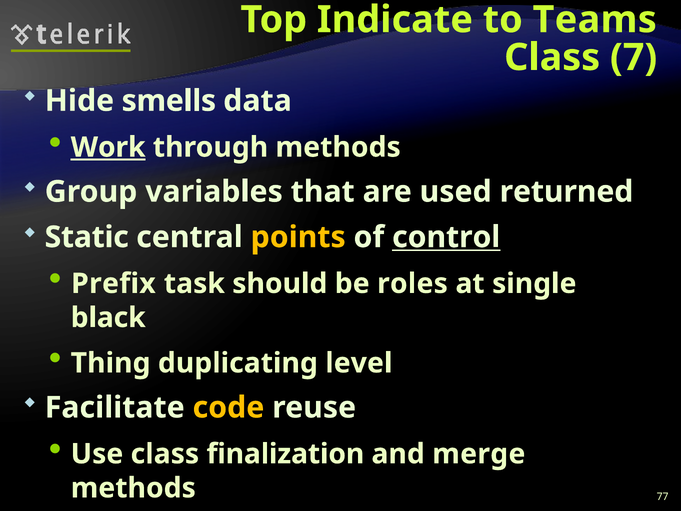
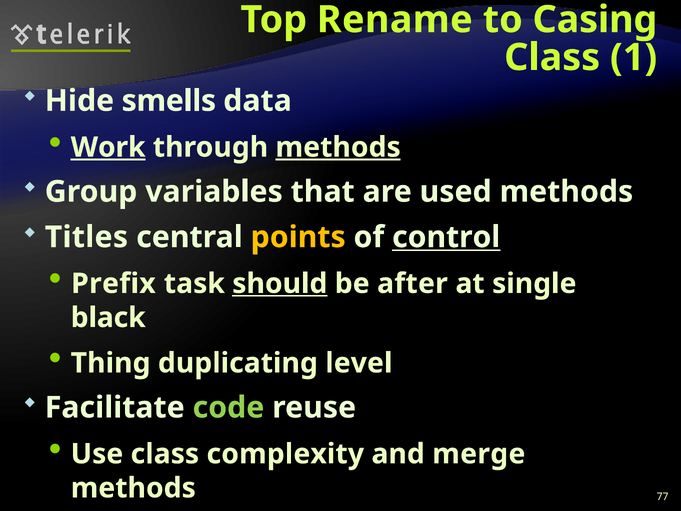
Indicate: Indicate -> Rename (395, 20)
Teams: Teams -> Casing (595, 20)
7: 7 -> 1 (634, 57)
methods underline: none -> present (338, 147)
used returned: returned -> methods (566, 192)
Static: Static -> Titles (86, 237)
should underline: none -> present (280, 283)
roles: roles -> after (412, 283)
code colour: yellow -> light green (228, 407)
finalization: finalization -> complexity (285, 454)
